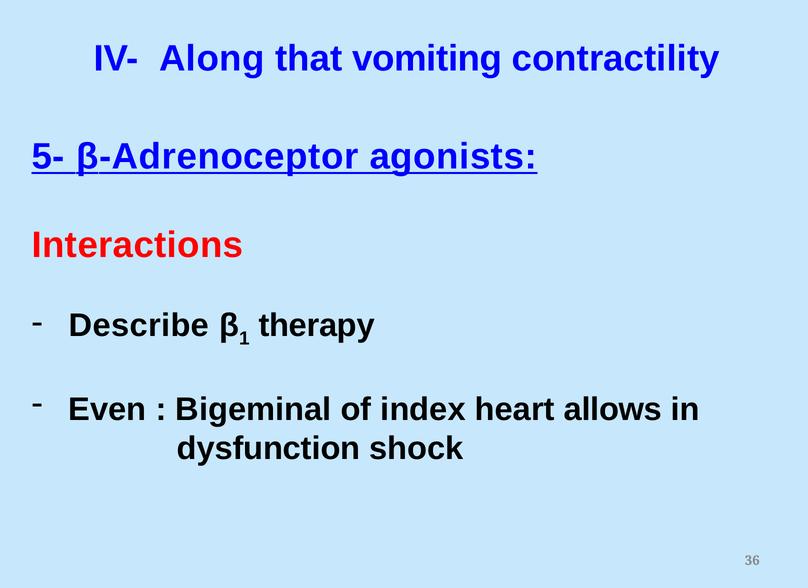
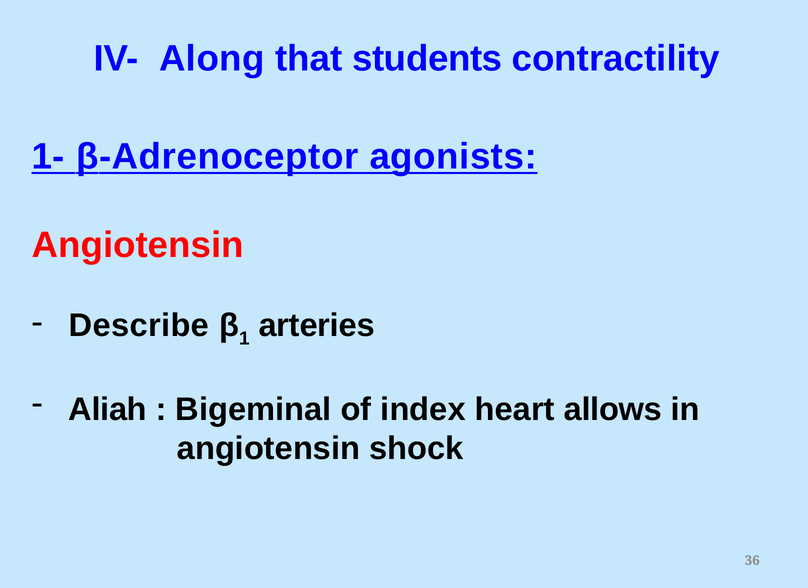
vomiting: vomiting -> students (427, 59)
5-: 5- -> 1- (48, 157)
Interactions: Interactions -> Angiotensin (138, 245)
therapy: therapy -> arteries (317, 325)
Even: Even -> Aliah (108, 409)
dysfunction: dysfunction -> angiotensin (269, 448)
